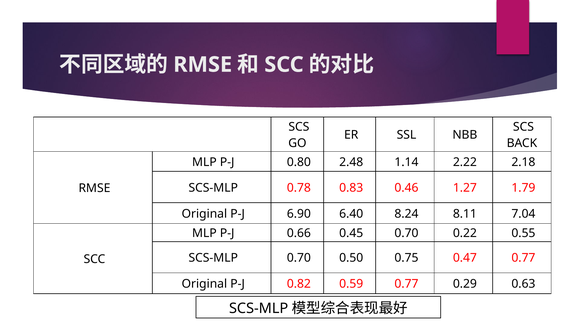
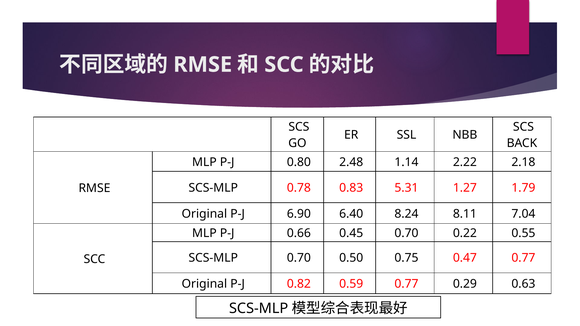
0.46: 0.46 -> 5.31 (406, 188)
